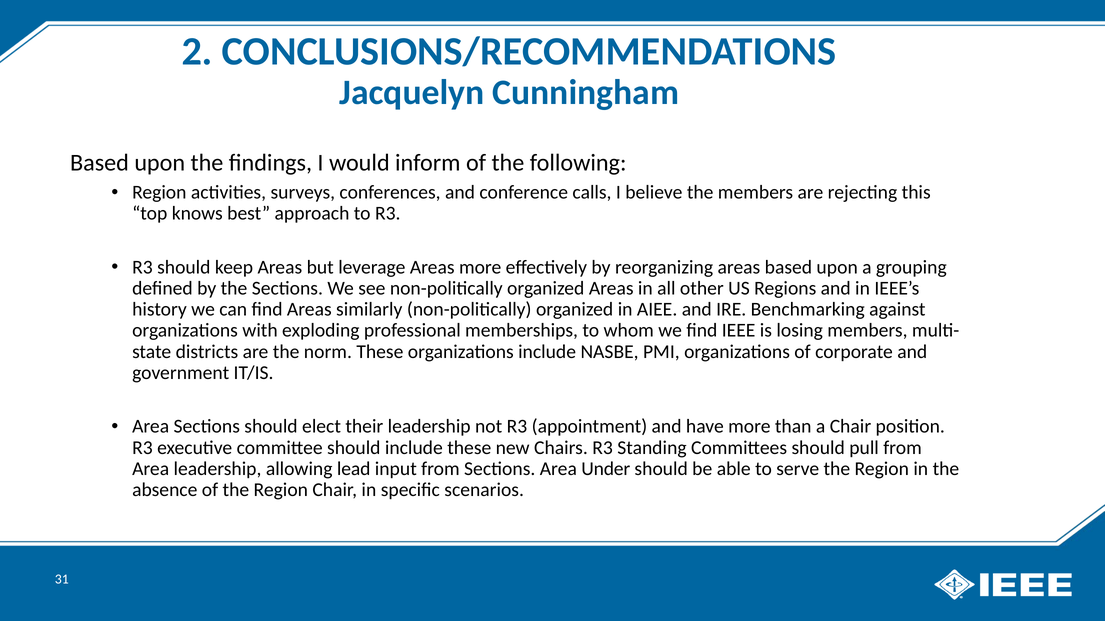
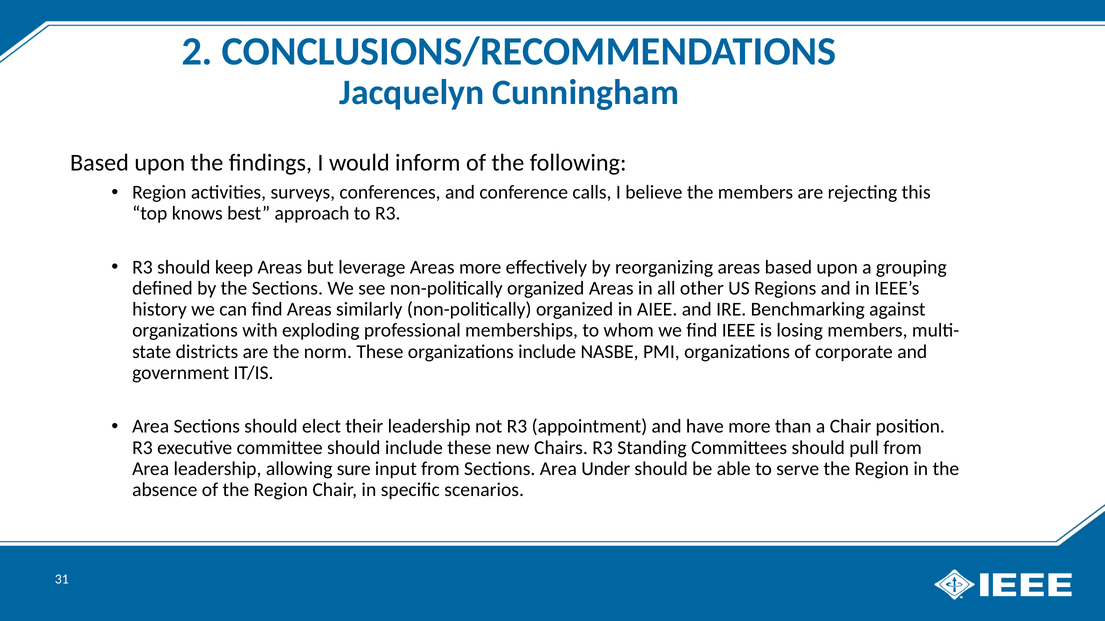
lead: lead -> sure (354, 469)
